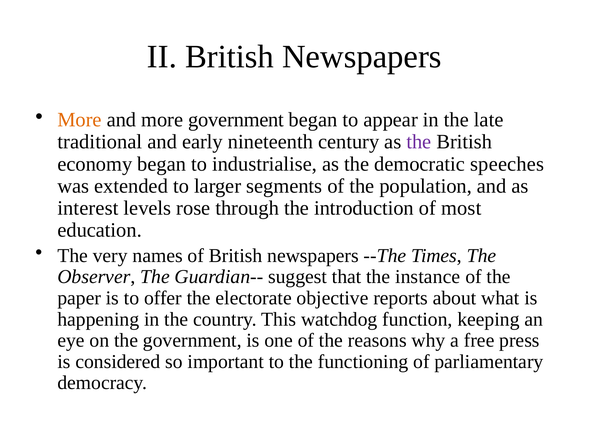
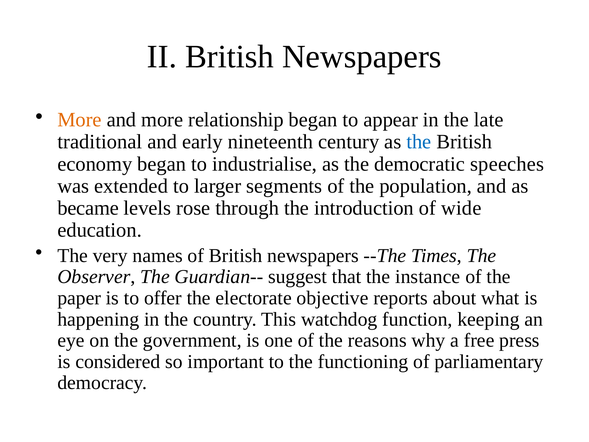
more government: government -> relationship (236, 120)
the colour: purple -> blue (419, 142)
interest: interest -> became (88, 208)
most: most -> wide (461, 208)
